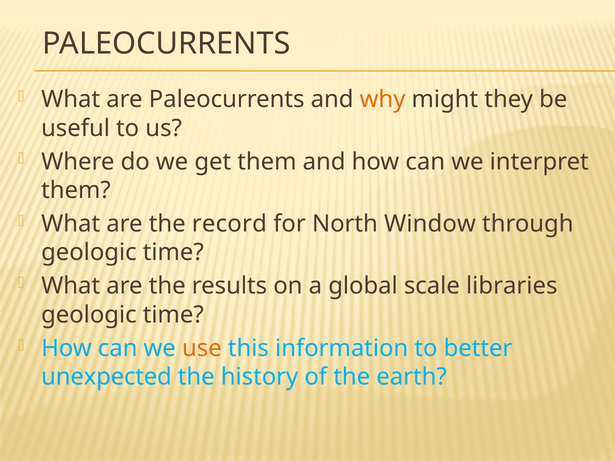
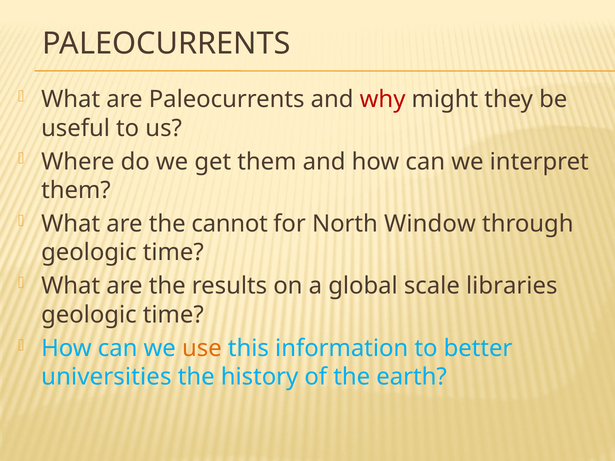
why colour: orange -> red (383, 100)
record: record -> cannot (230, 224)
unexpected: unexpected -> universities (106, 377)
